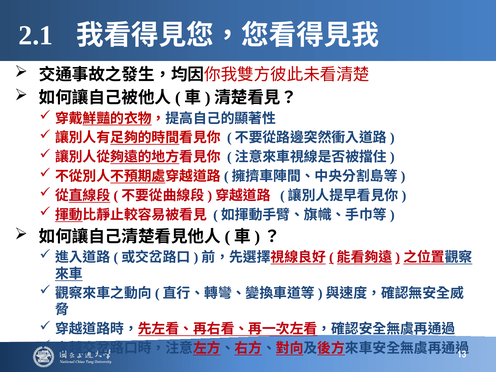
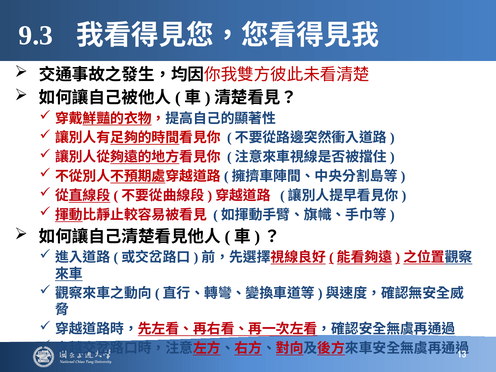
2.1: 2.1 -> 9.3 (36, 35)
